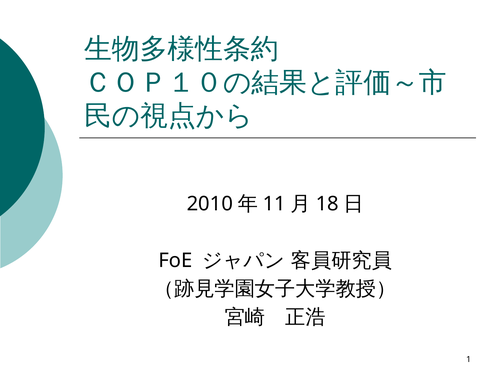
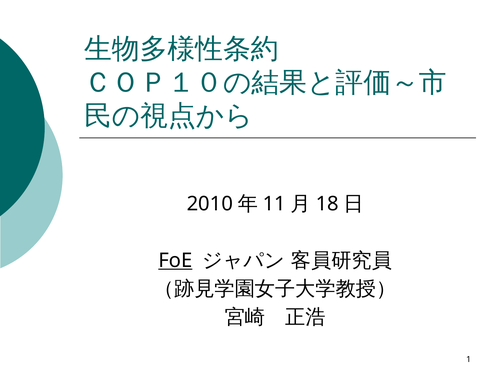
FoE underline: none -> present (175, 260)
